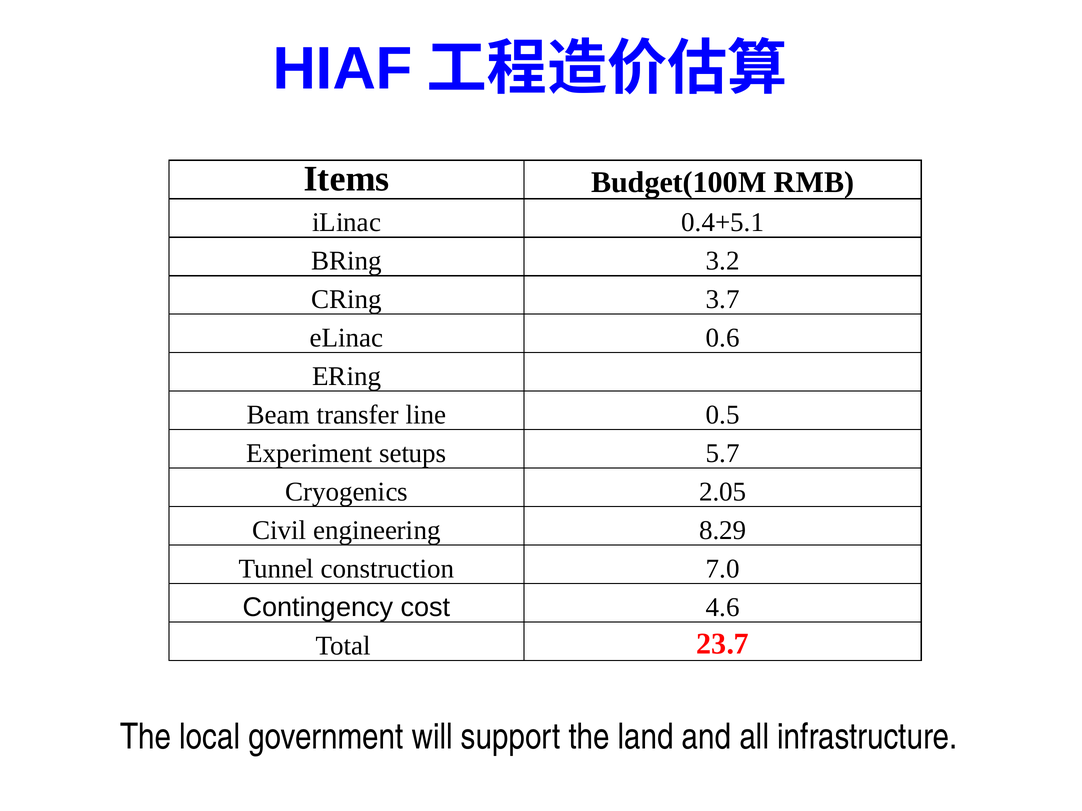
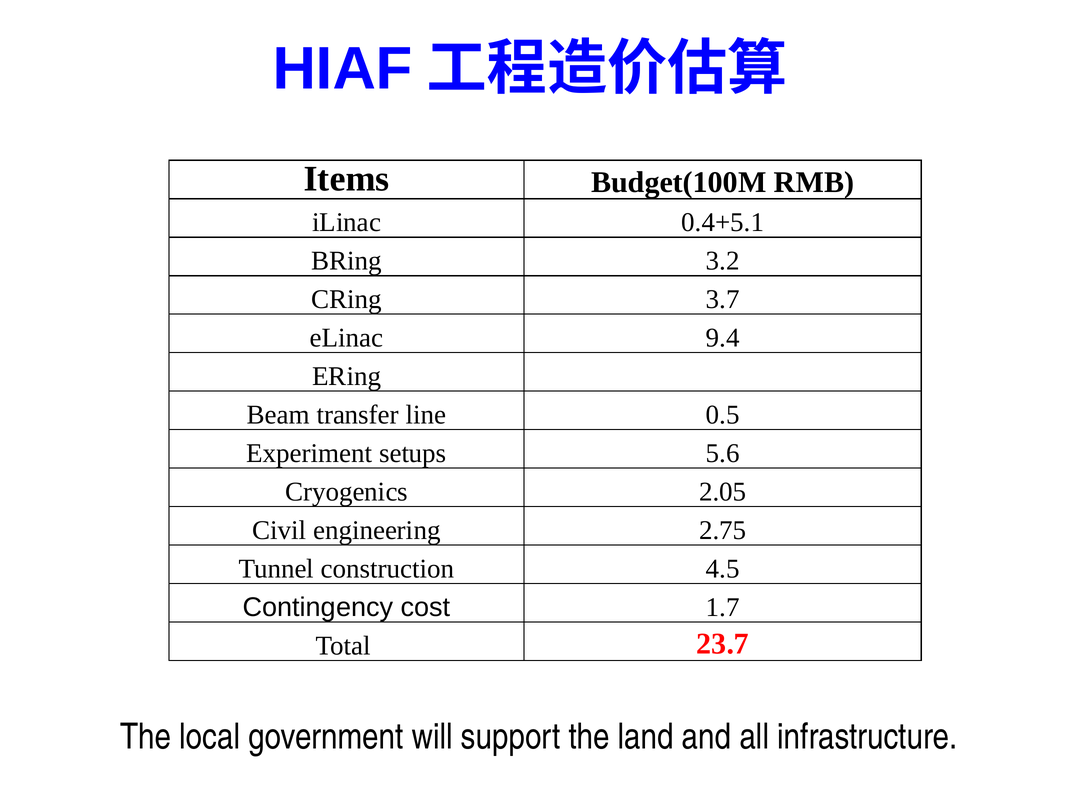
0.6: 0.6 -> 9.4 (723, 338)
5.7: 5.7 -> 5.6 (723, 454)
8.29: 8.29 -> 2.75 (723, 531)
7.0: 7.0 -> 4.5 (723, 569)
4.6: 4.6 -> 1.7 (723, 608)
